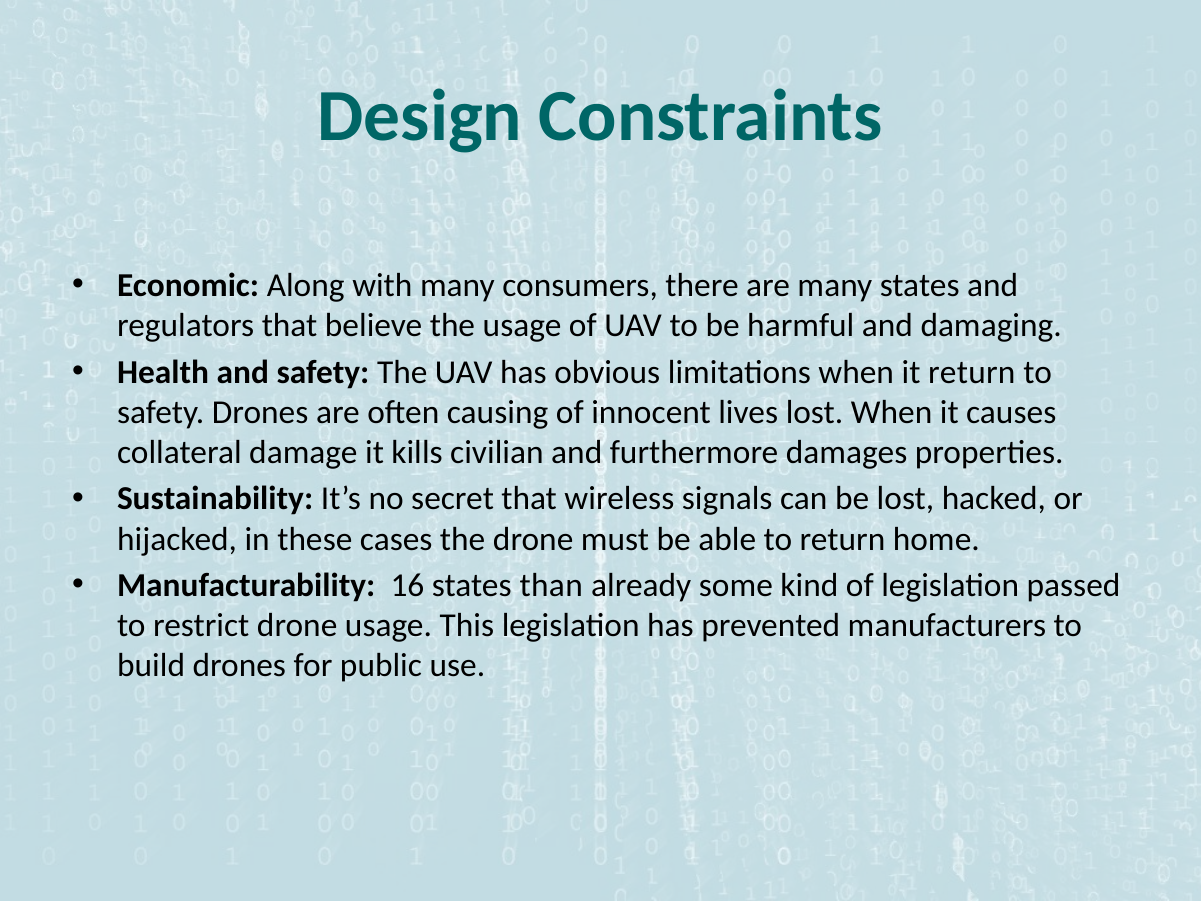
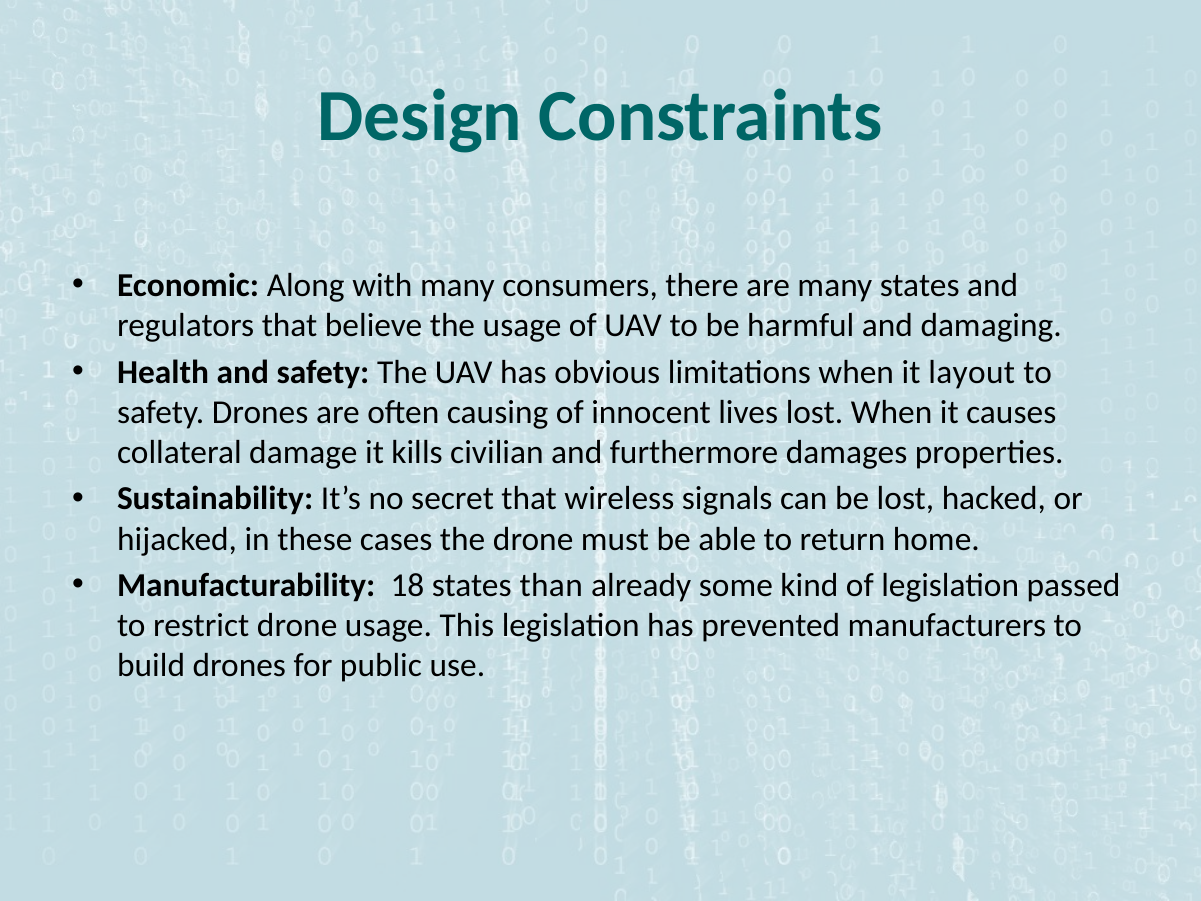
it return: return -> layout (972, 372)
16: 16 -> 18 (407, 586)
